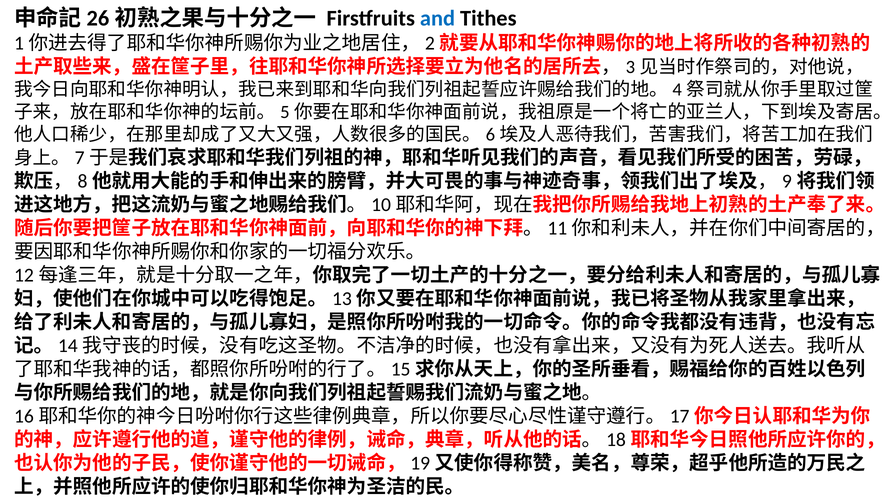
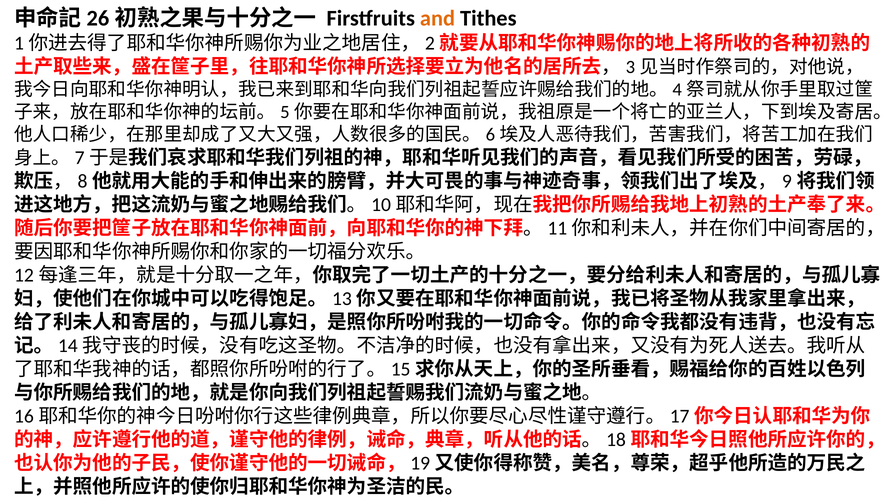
and colour: blue -> orange (438, 18)
